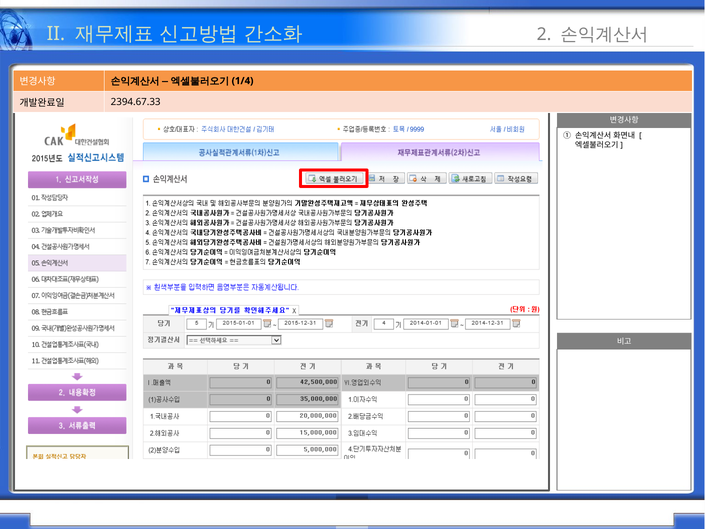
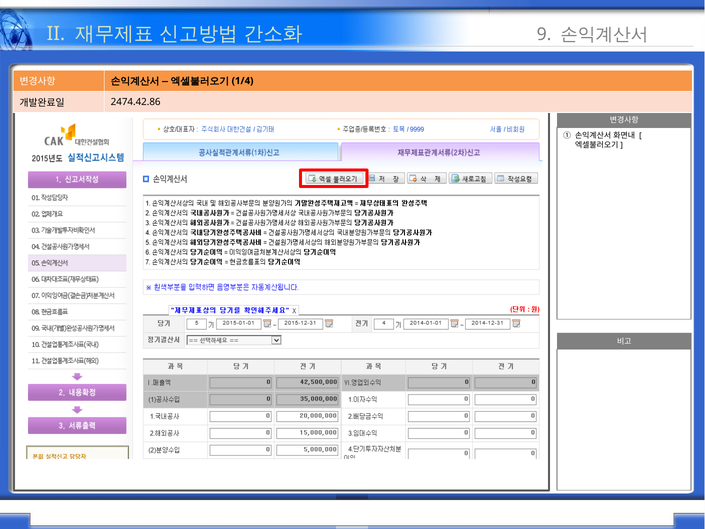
2: 2 -> 9 (544, 35)
2394.67.33: 2394.67.33 -> 2474.42.86 (136, 102)
